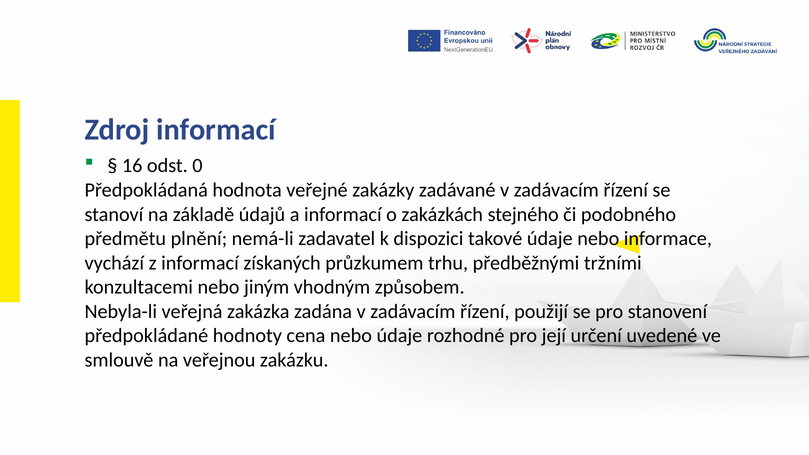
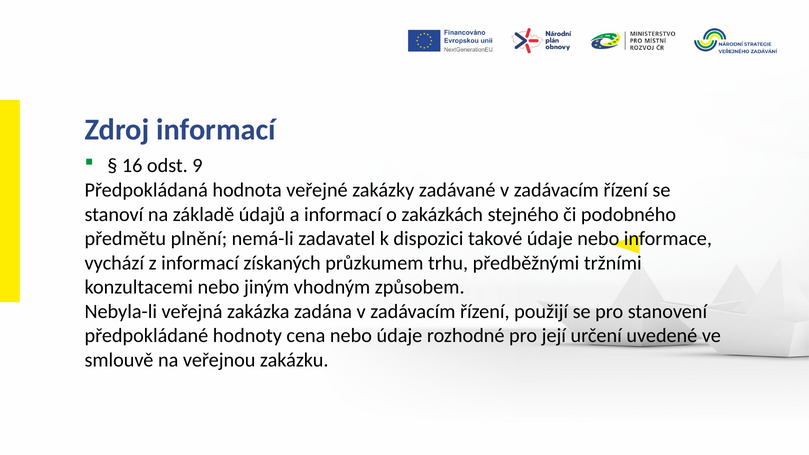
0: 0 -> 9 (197, 166)
